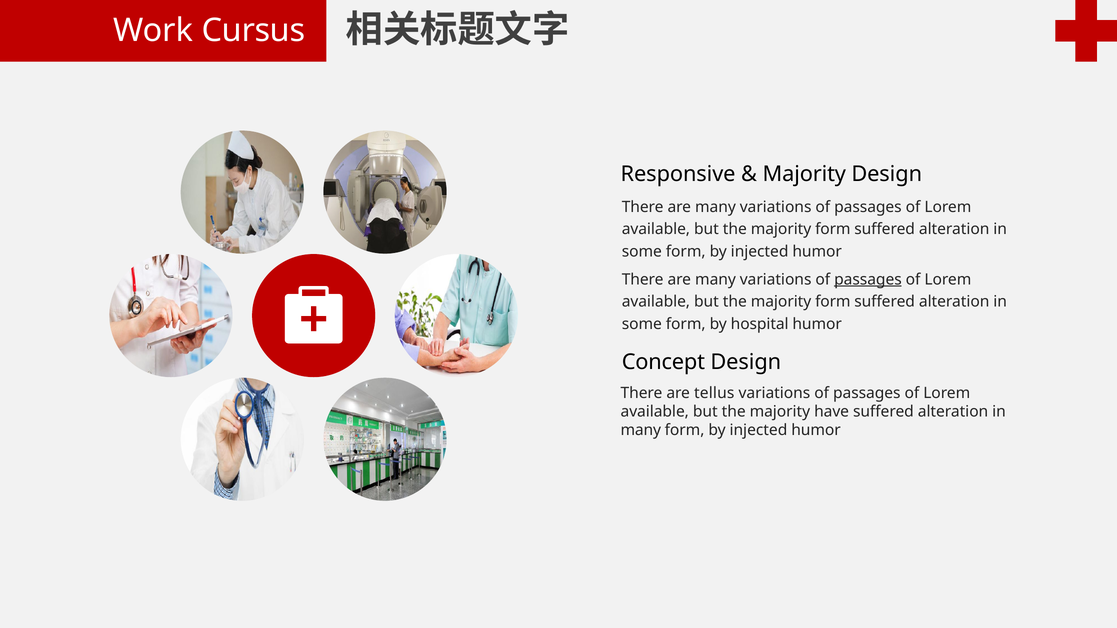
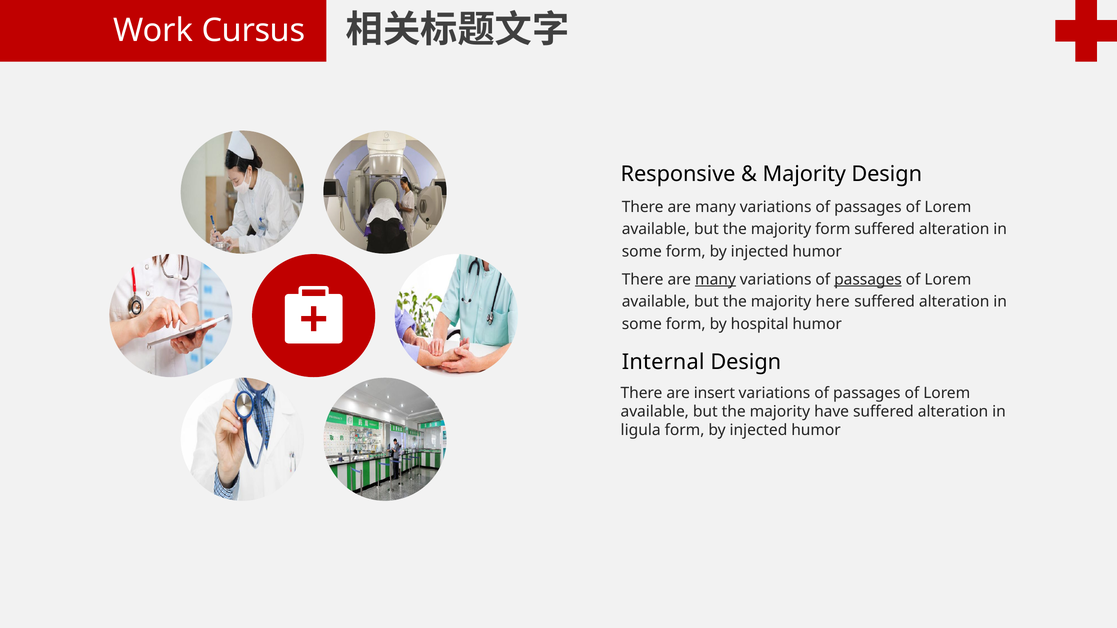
many underline: none -> present (716, 280)
form: form -> here (833, 302)
Concept: Concept -> Internal (663, 362)
tellus: tellus -> insert (714, 393)
many: many -> ligula (641, 430)
